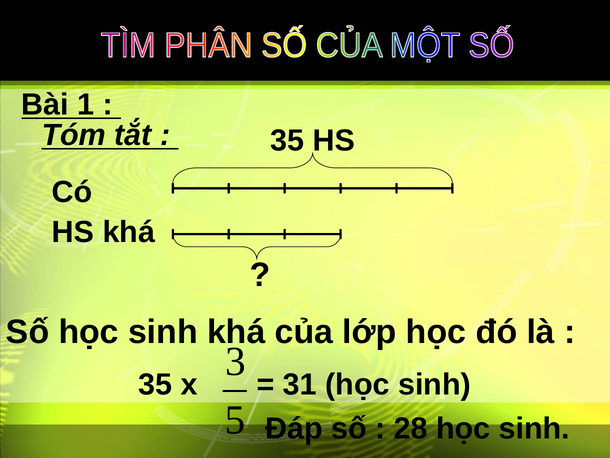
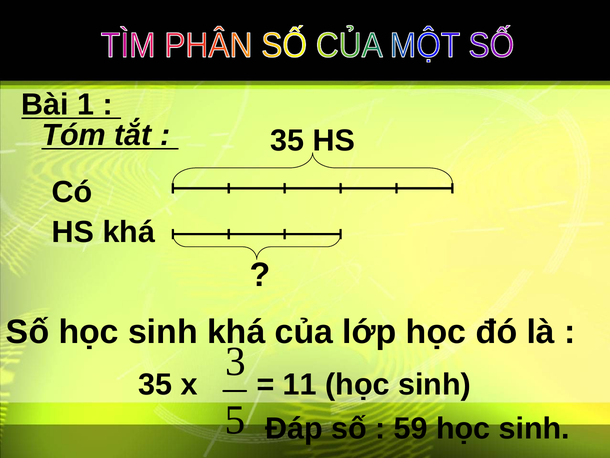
31: 31 -> 11 (300, 384)
28: 28 -> 59 (411, 428)
